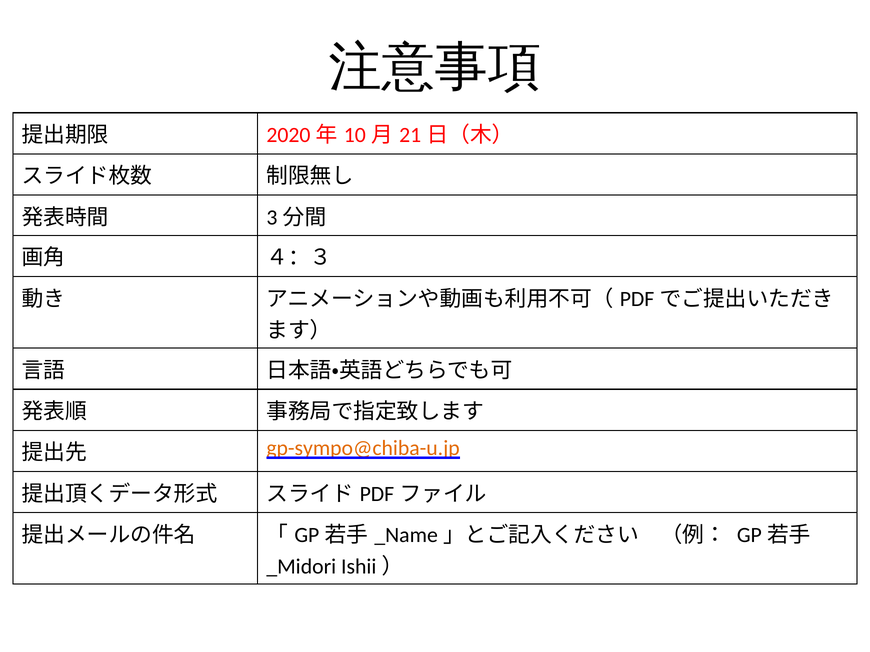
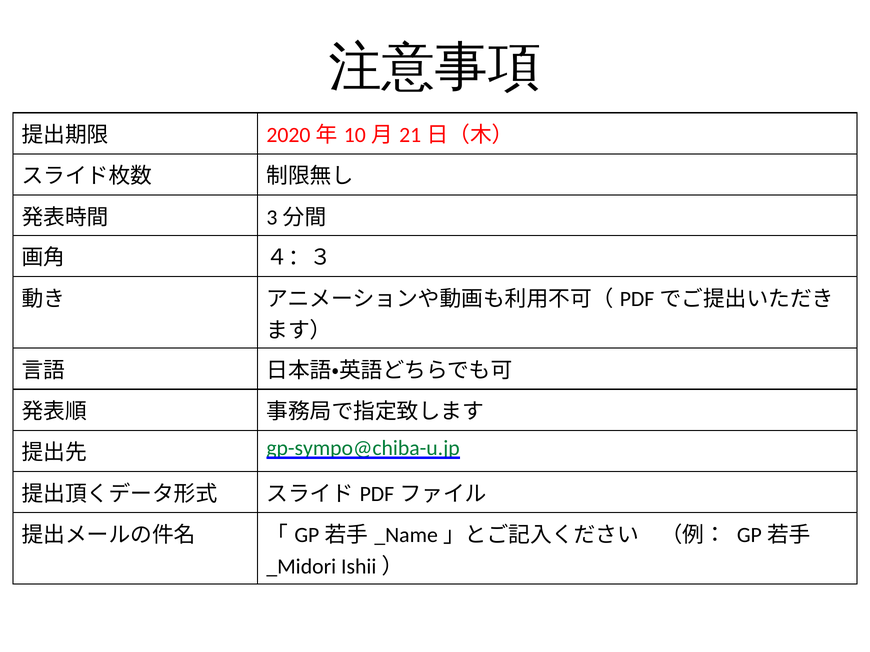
gp-sympo@chiba-u.jp colour: orange -> green (363, 449)
